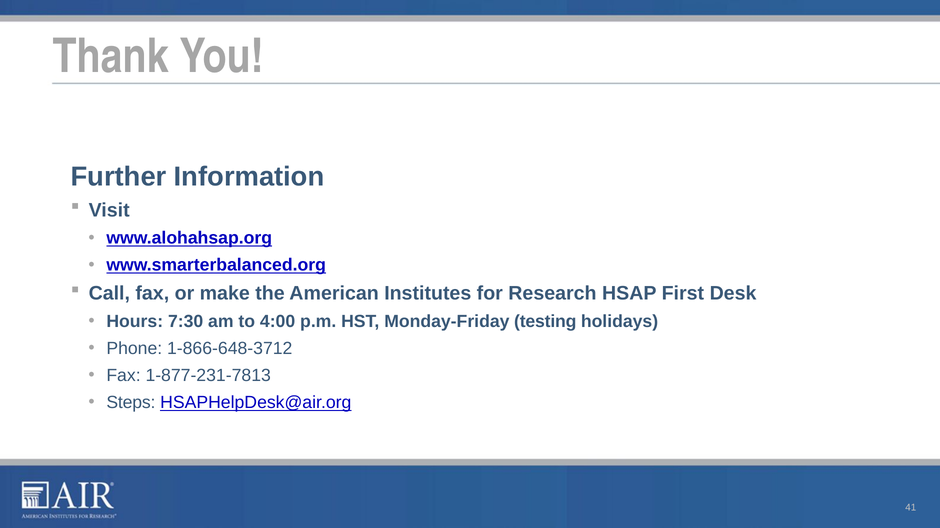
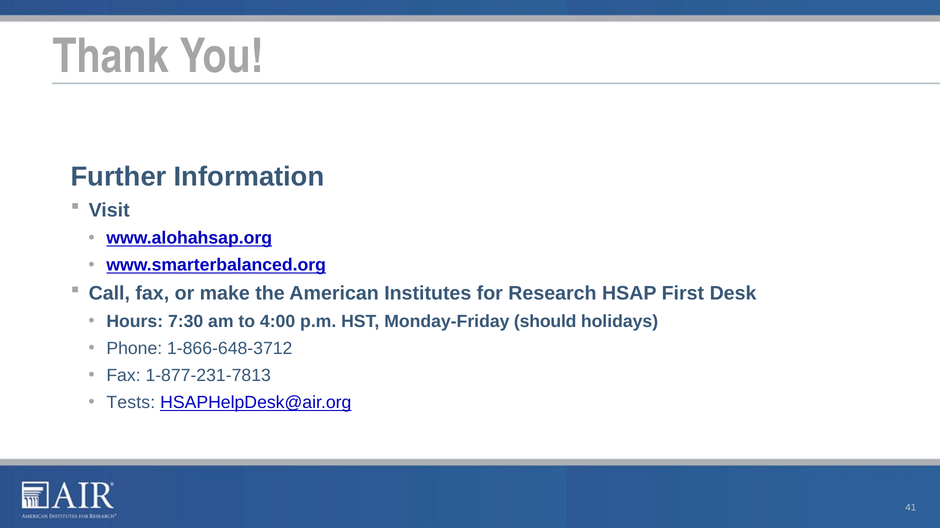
testing: testing -> should (545, 322)
Steps: Steps -> Tests (131, 403)
